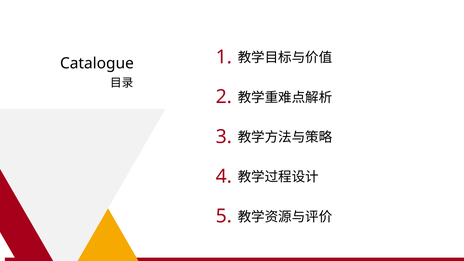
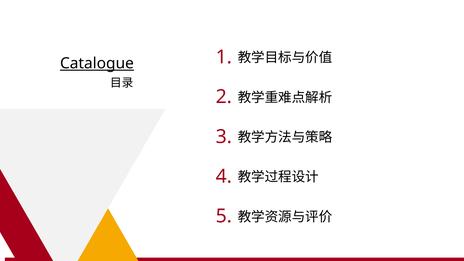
Catalogue underline: none -> present (97, 63)
